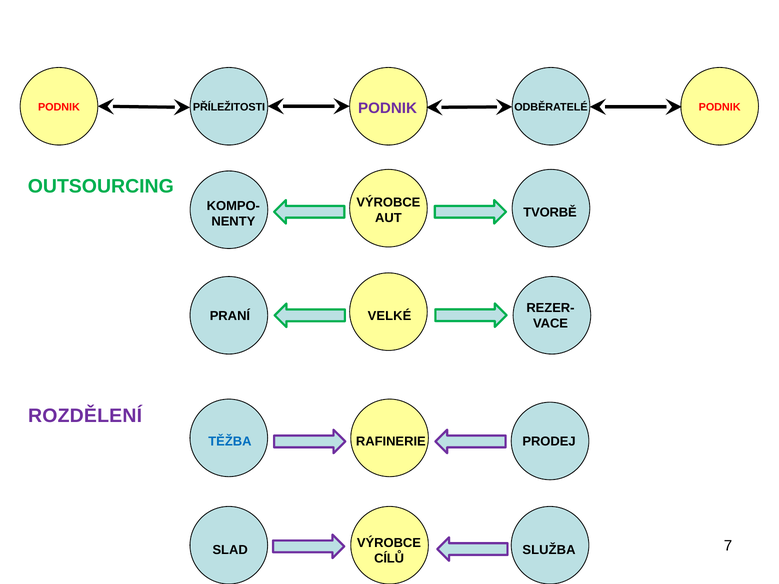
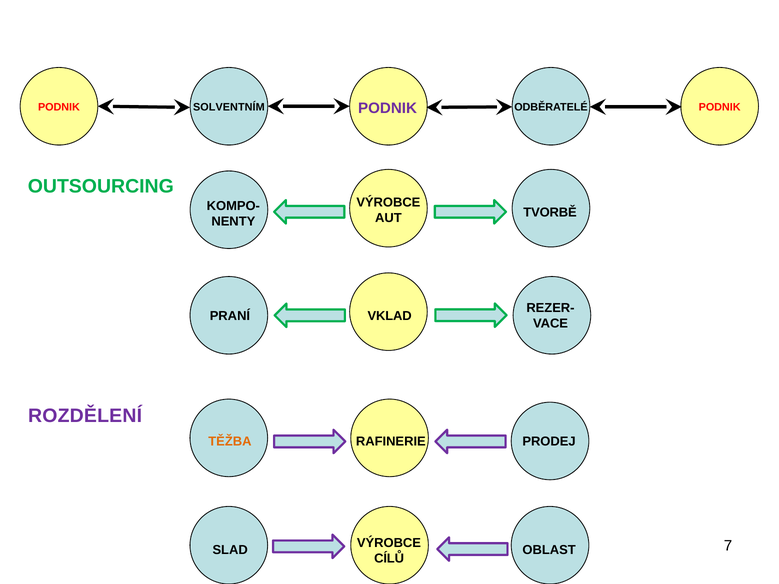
PŘÍLEŽITOSTI: PŘÍLEŽITOSTI -> SOLVENTNÍM (229, 107)
VELKÉ: VELKÉ -> VKLAD (390, 316)
TĚŽBA colour: blue -> orange (230, 442)
SLUŽBA: SLUŽBA -> OBLAST (549, 550)
